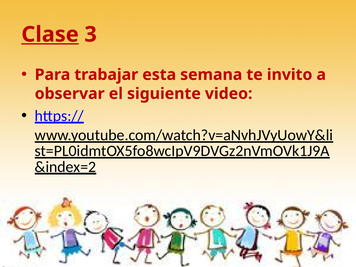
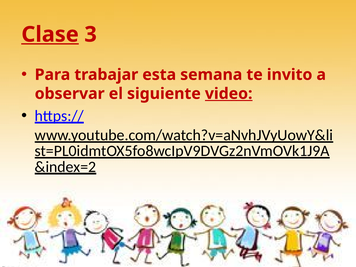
video underline: none -> present (229, 94)
